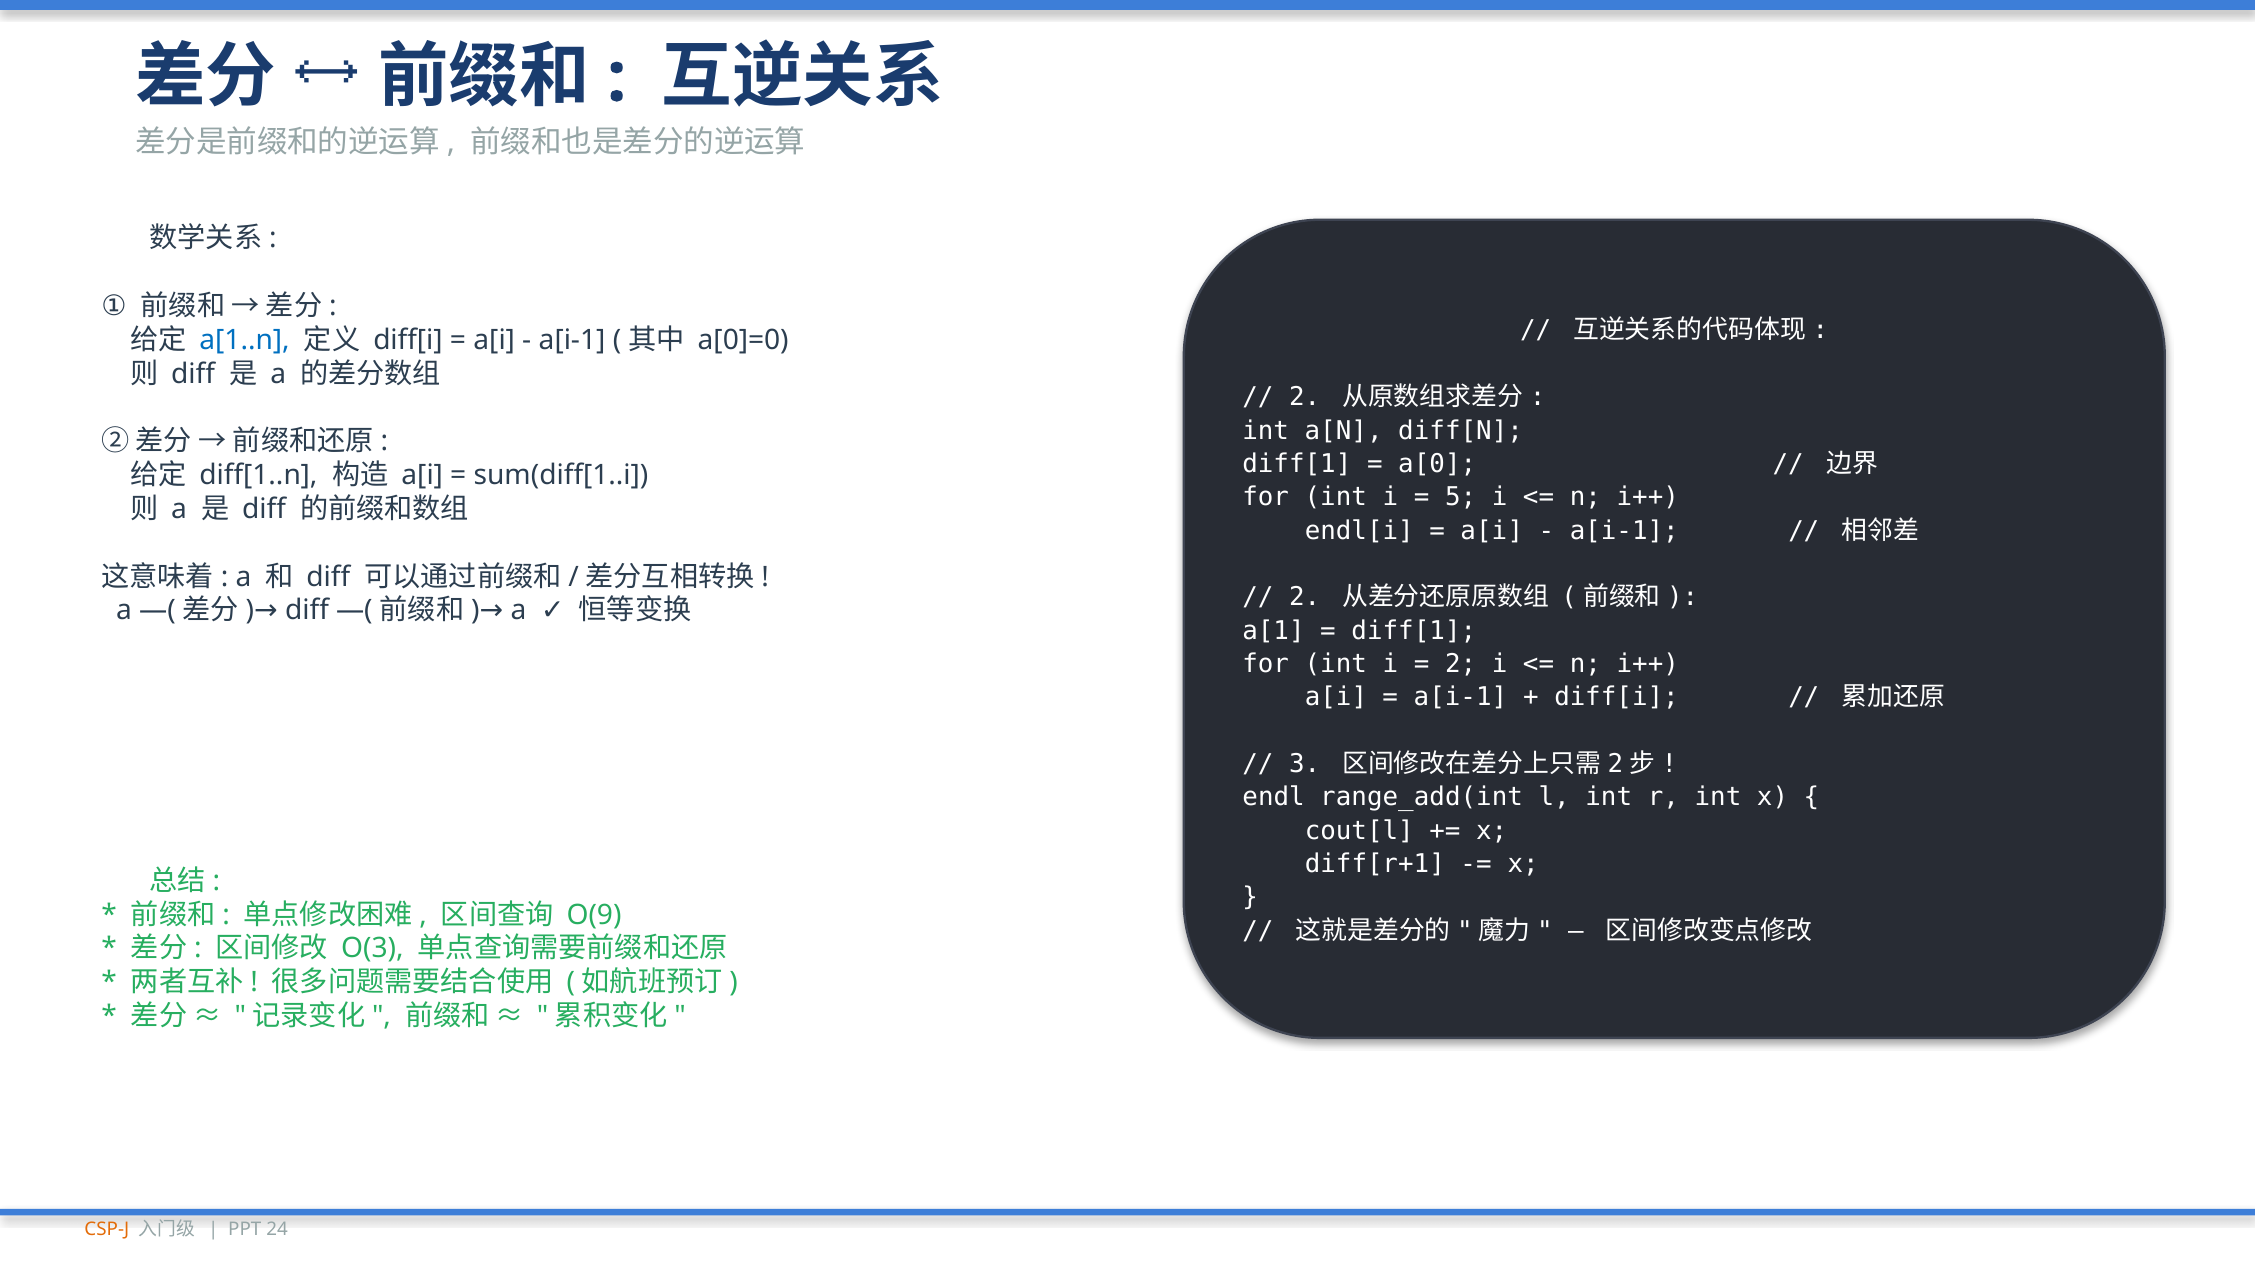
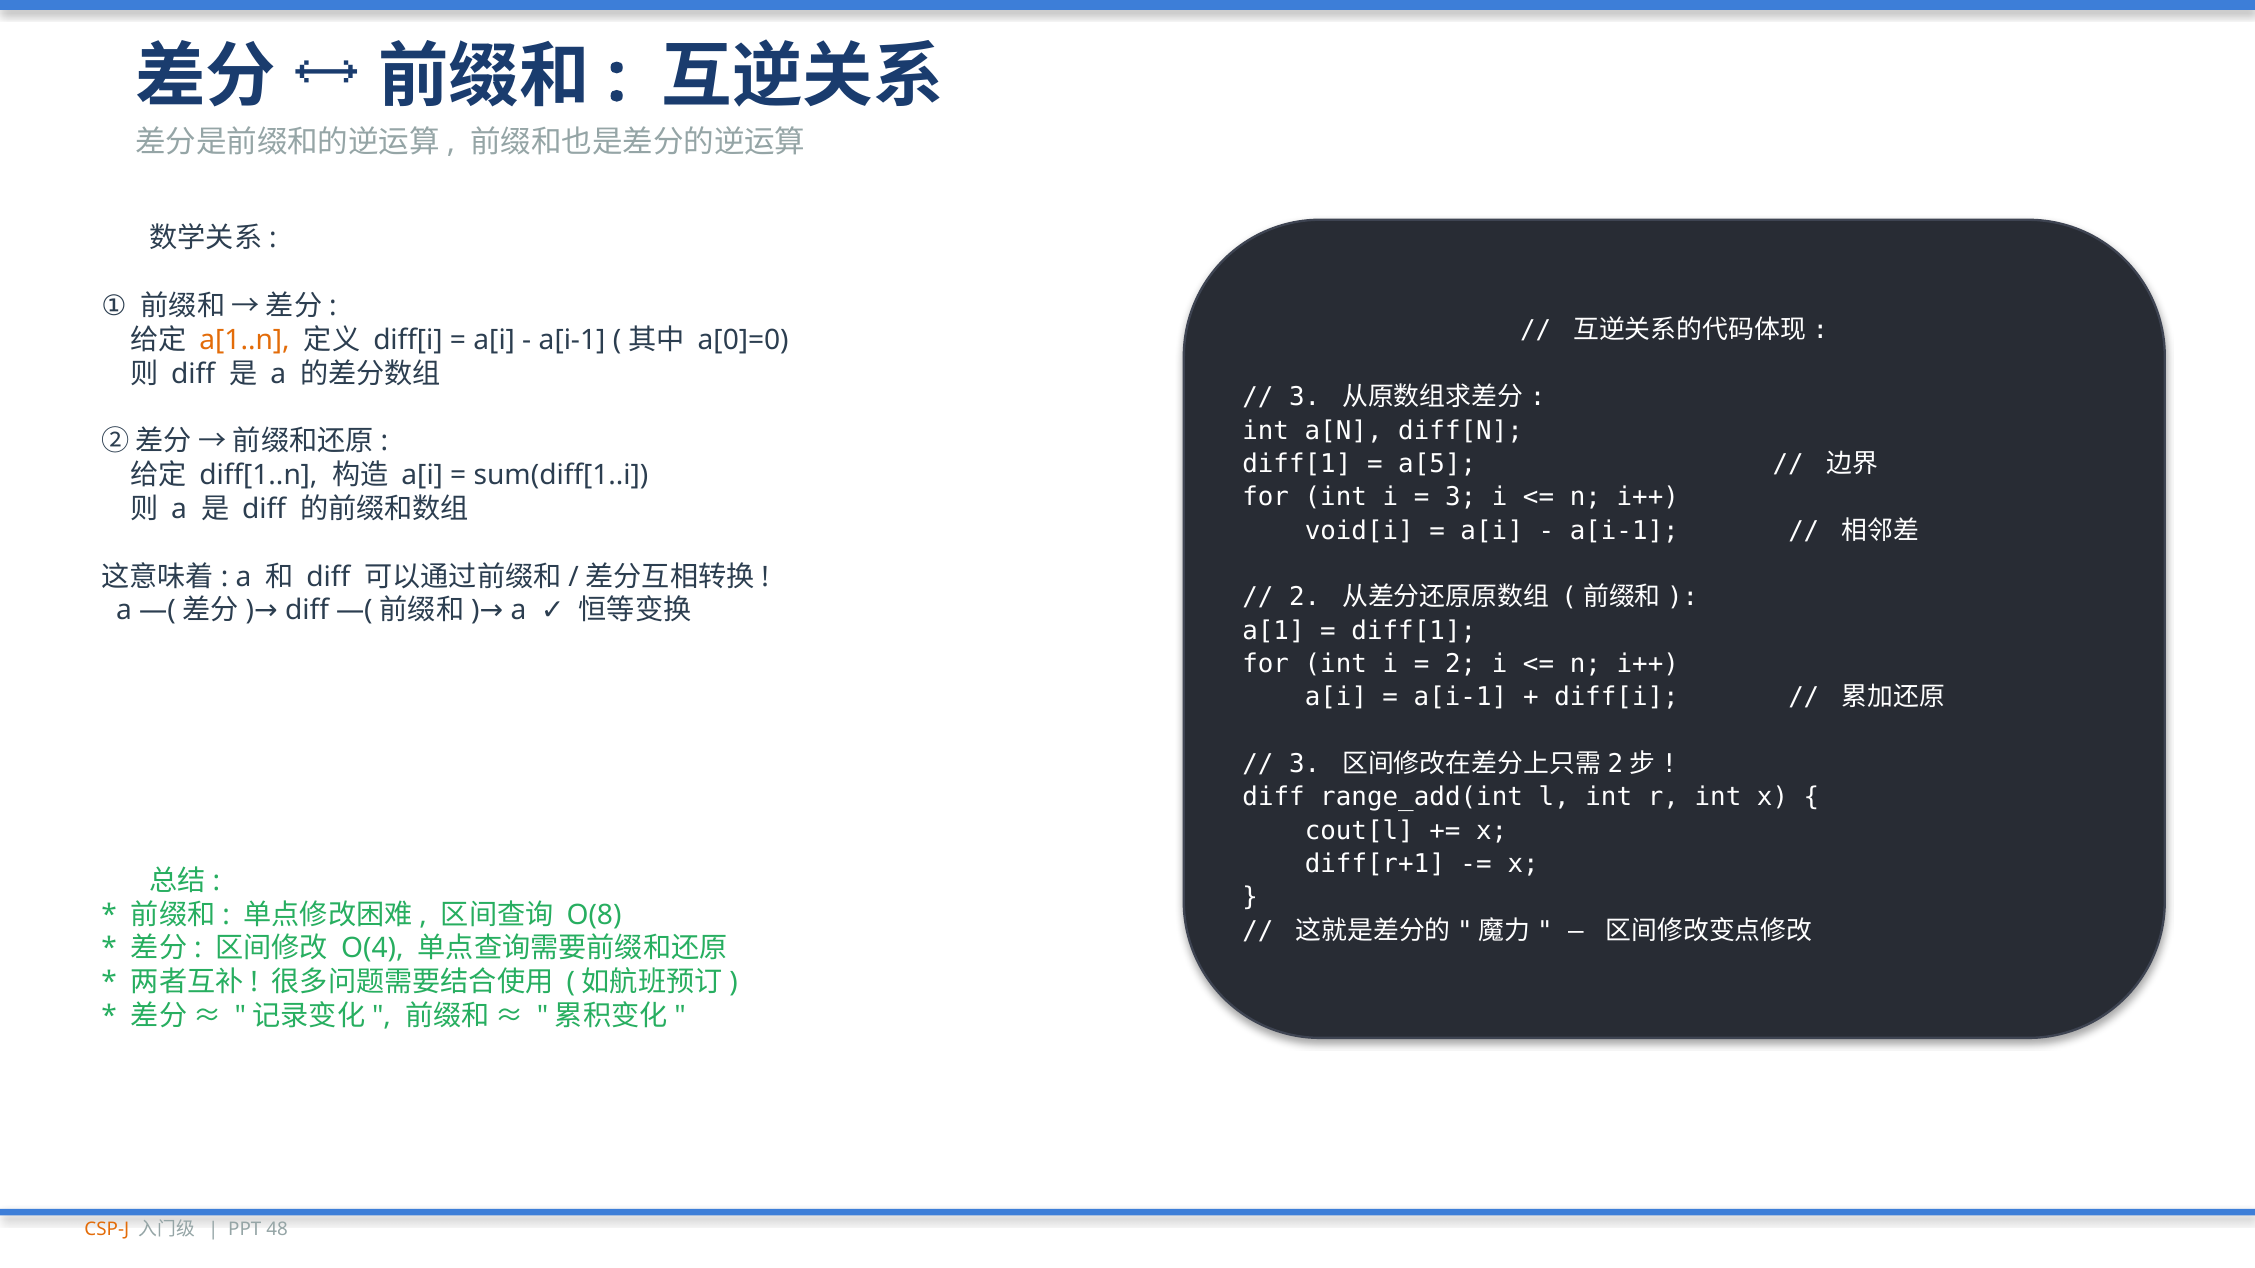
a[1..n colour: blue -> orange (245, 340)
2: 2 -> 3 (1305, 397)
a[0: a[0 -> a[5 (1437, 464)
5: 5 -> 3 (1461, 497)
endl[i: endl[i -> void[i (1359, 531)
endl: endl -> diff (1274, 798)
O(9: O(9 -> O(8 (594, 915)
O(3: O(3 -> O(4 (372, 949)
24: 24 -> 48 (277, 1230)
